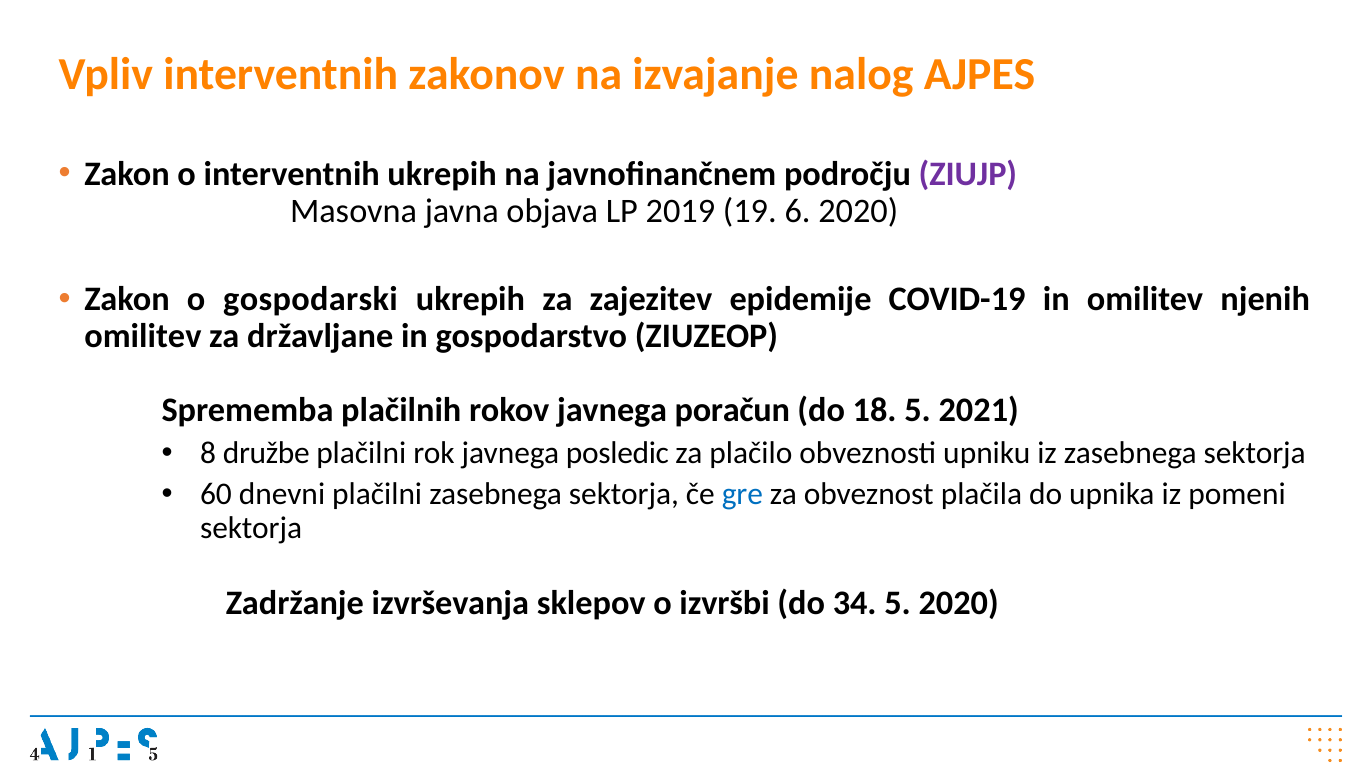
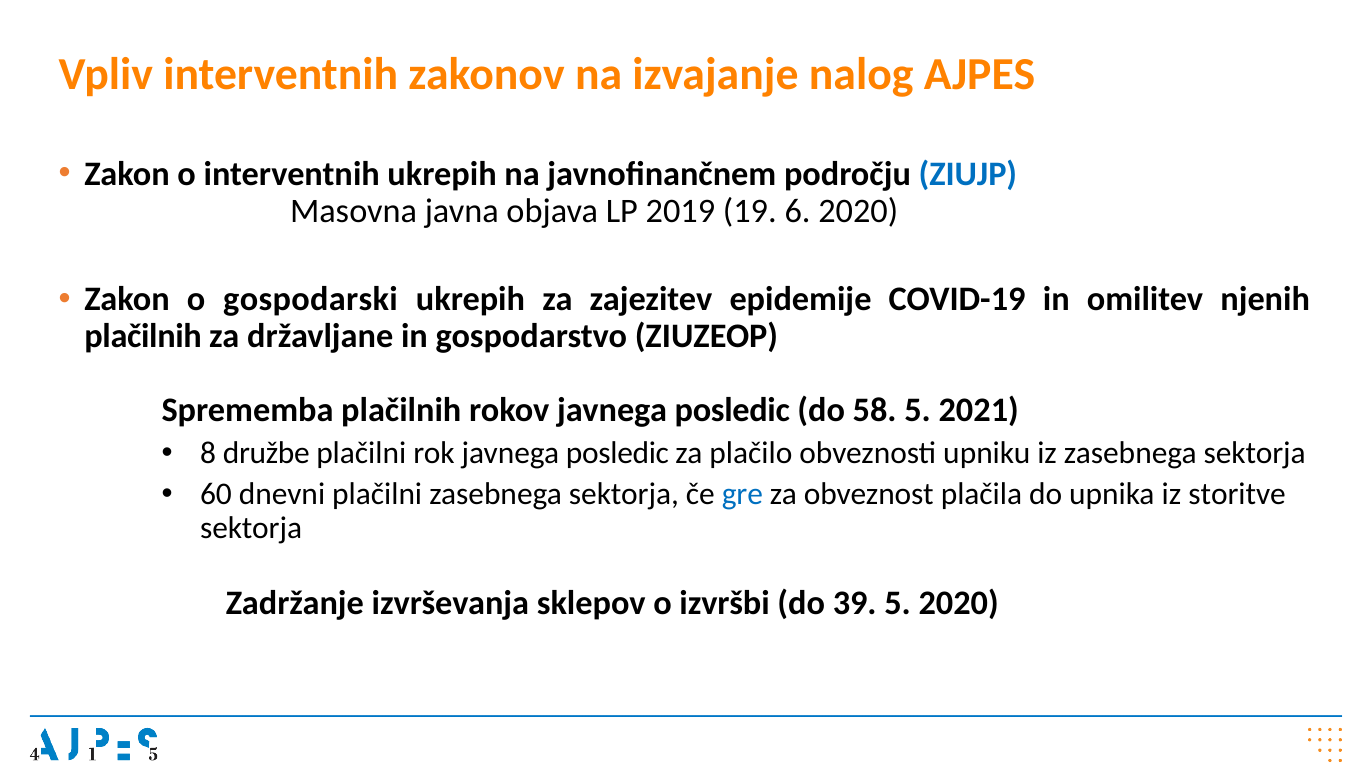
ZIUJP colour: purple -> blue (968, 174)
omilitev: omilitev -> plačilnih (143, 336)
rokov javnega poračun: poračun -> posledic (732, 410)
18: 18 -> 58 (875, 410)
pomeni: pomeni -> storitve (1237, 494)
34: 34 -> 39 (855, 603)
